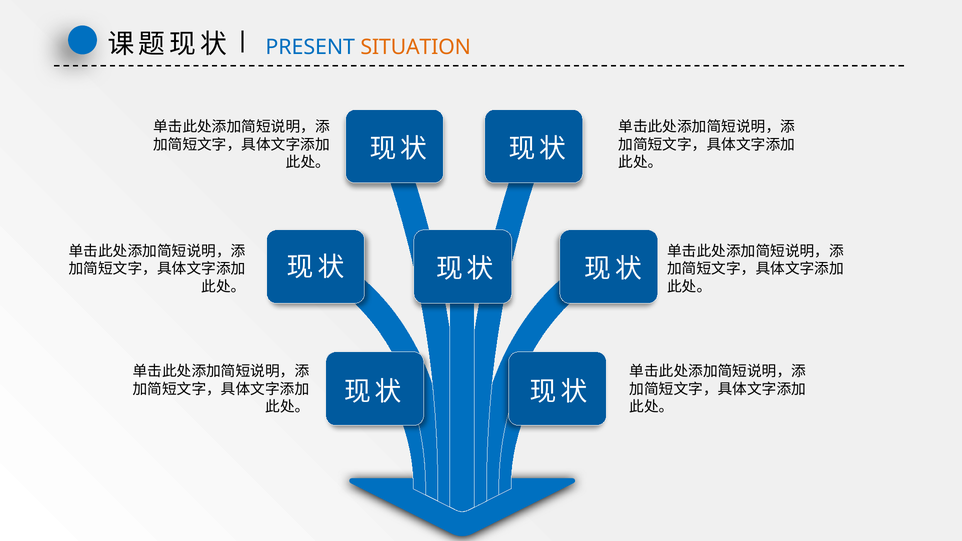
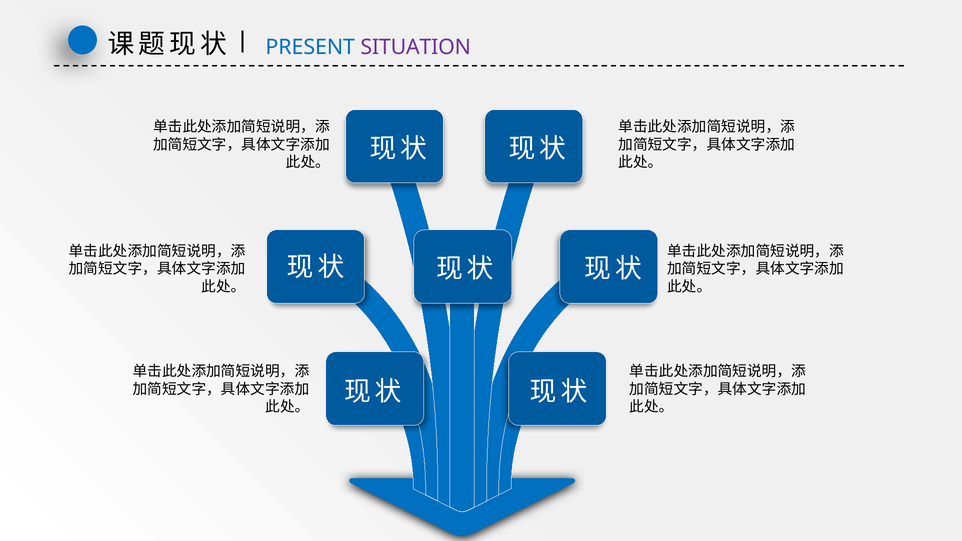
SITUATION colour: orange -> purple (416, 47)
